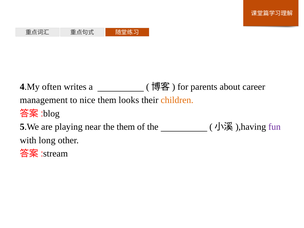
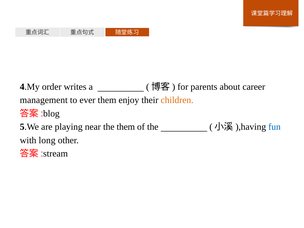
often: often -> order (52, 87)
nice: nice -> ever (87, 100)
looks: looks -> enjoy (129, 100)
fun colour: purple -> blue (274, 127)
